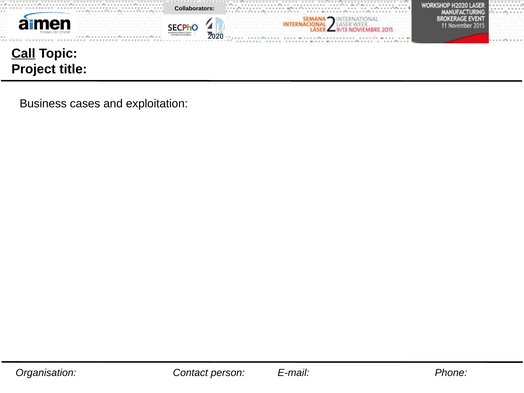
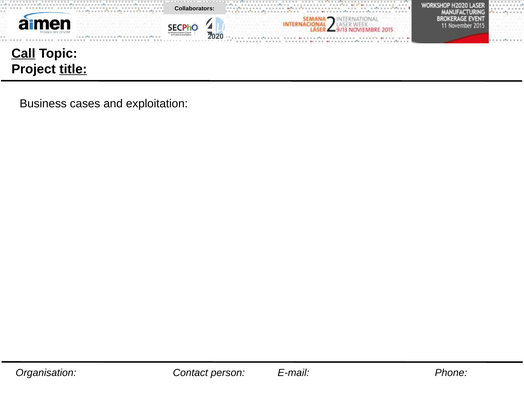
title underline: none -> present (73, 69)
